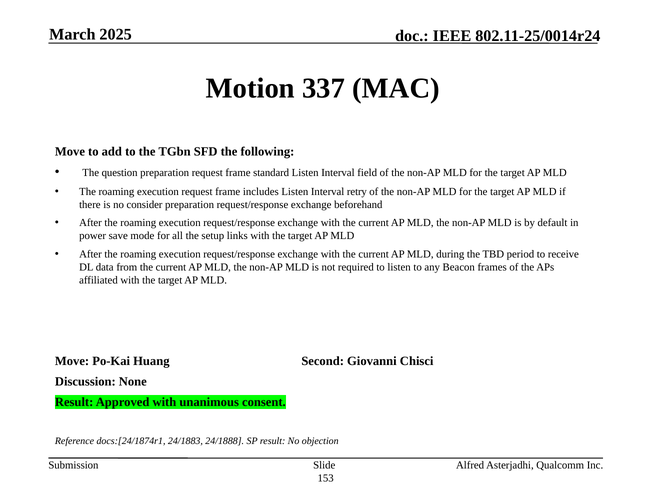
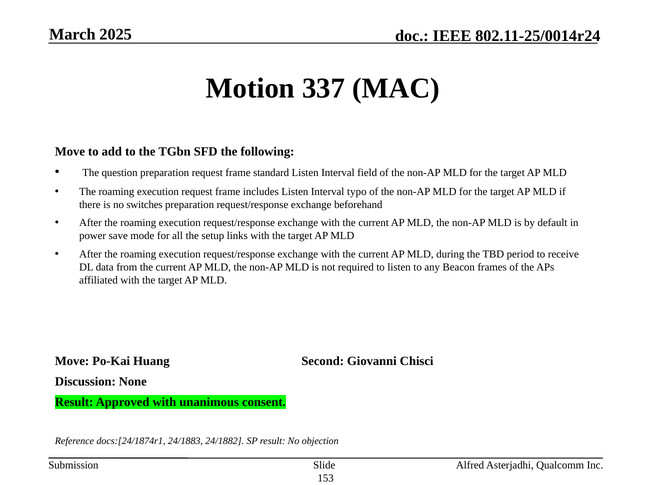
retry: retry -> typo (357, 191)
consider: consider -> switches (145, 204)
24/1888: 24/1888 -> 24/1882 (225, 441)
